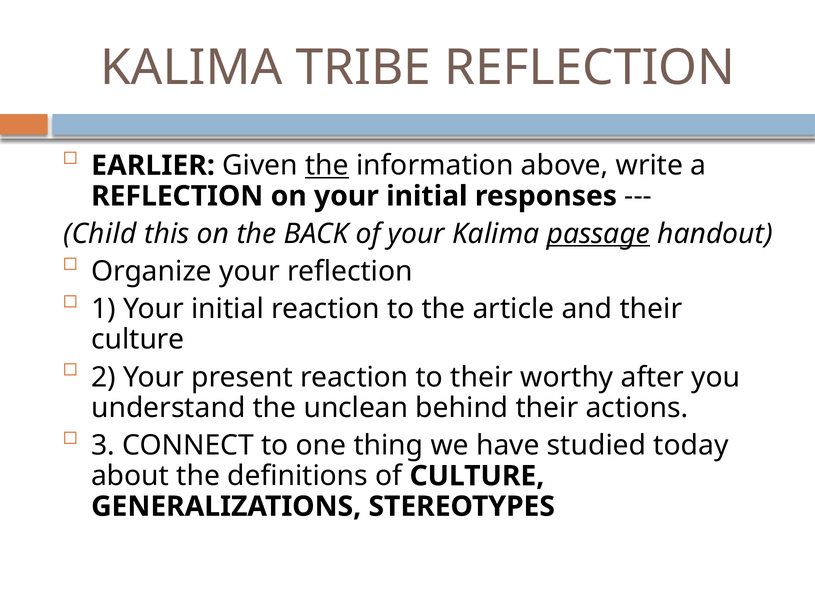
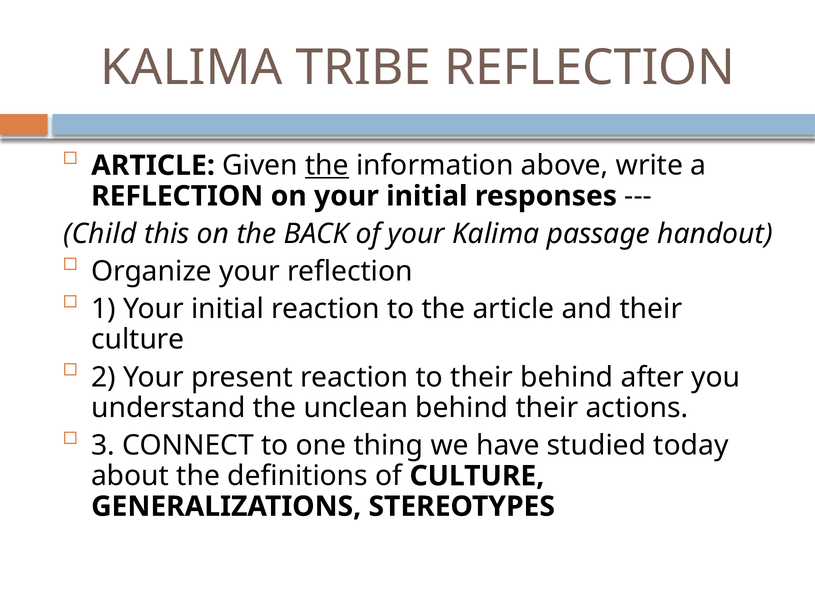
EARLIER: EARLIER -> ARTICLE (153, 166)
passage underline: present -> none (598, 234)
their worthy: worthy -> behind (567, 377)
